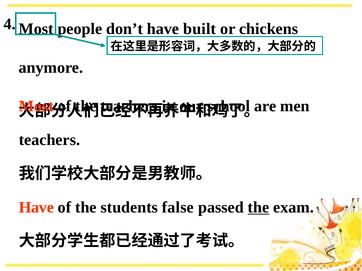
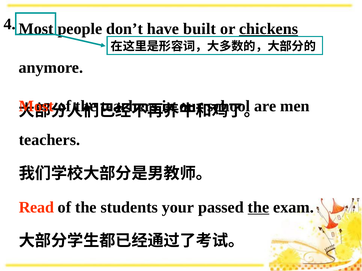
chickens underline: none -> present (269, 29)
Have: Have -> Read (36, 208)
false: false -> your (178, 208)
